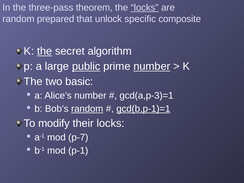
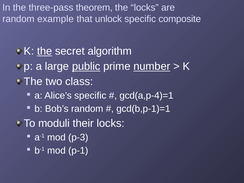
locks underline: present -> none (145, 8)
prepared: prepared -> example (55, 19)
basic: basic -> class (79, 82)
Alice’s number: number -> specific (90, 96)
gcd(a,p-3)=1: gcd(a,p-3)=1 -> gcd(a,p-4)=1 (146, 96)
random underline: present -> none (87, 109)
gcd(b,p-1)=1 underline: present -> none (143, 109)
modify: modify -> moduli (54, 123)
p-7: p-7 -> p-3 (78, 137)
